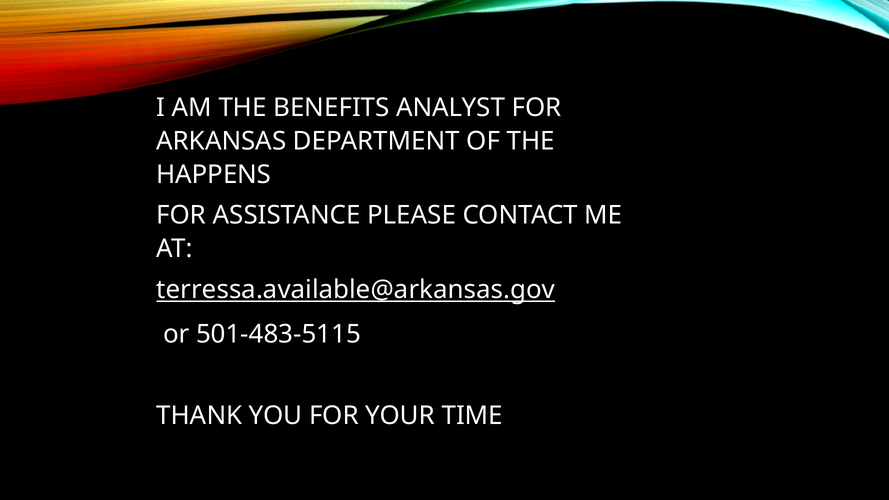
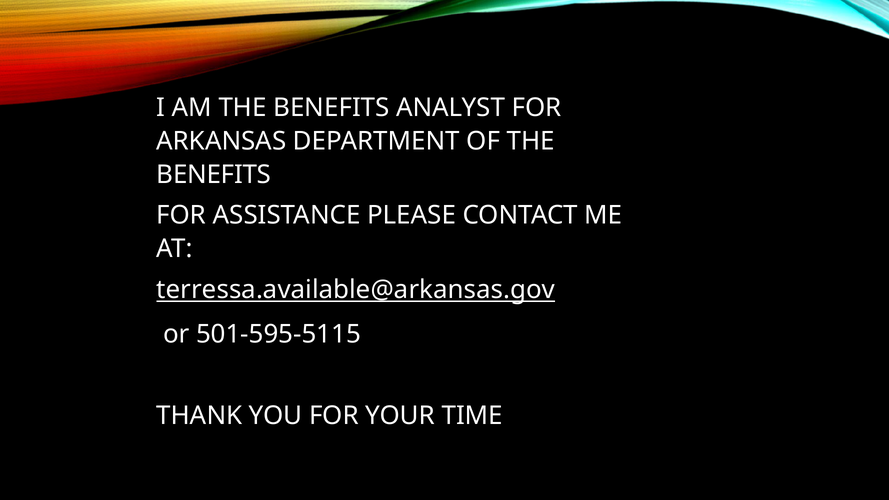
HAPPENS: HAPPENS -> BENEFITS (214, 174)
501-483-5115: 501-483-5115 -> 501-595-5115 (278, 334)
